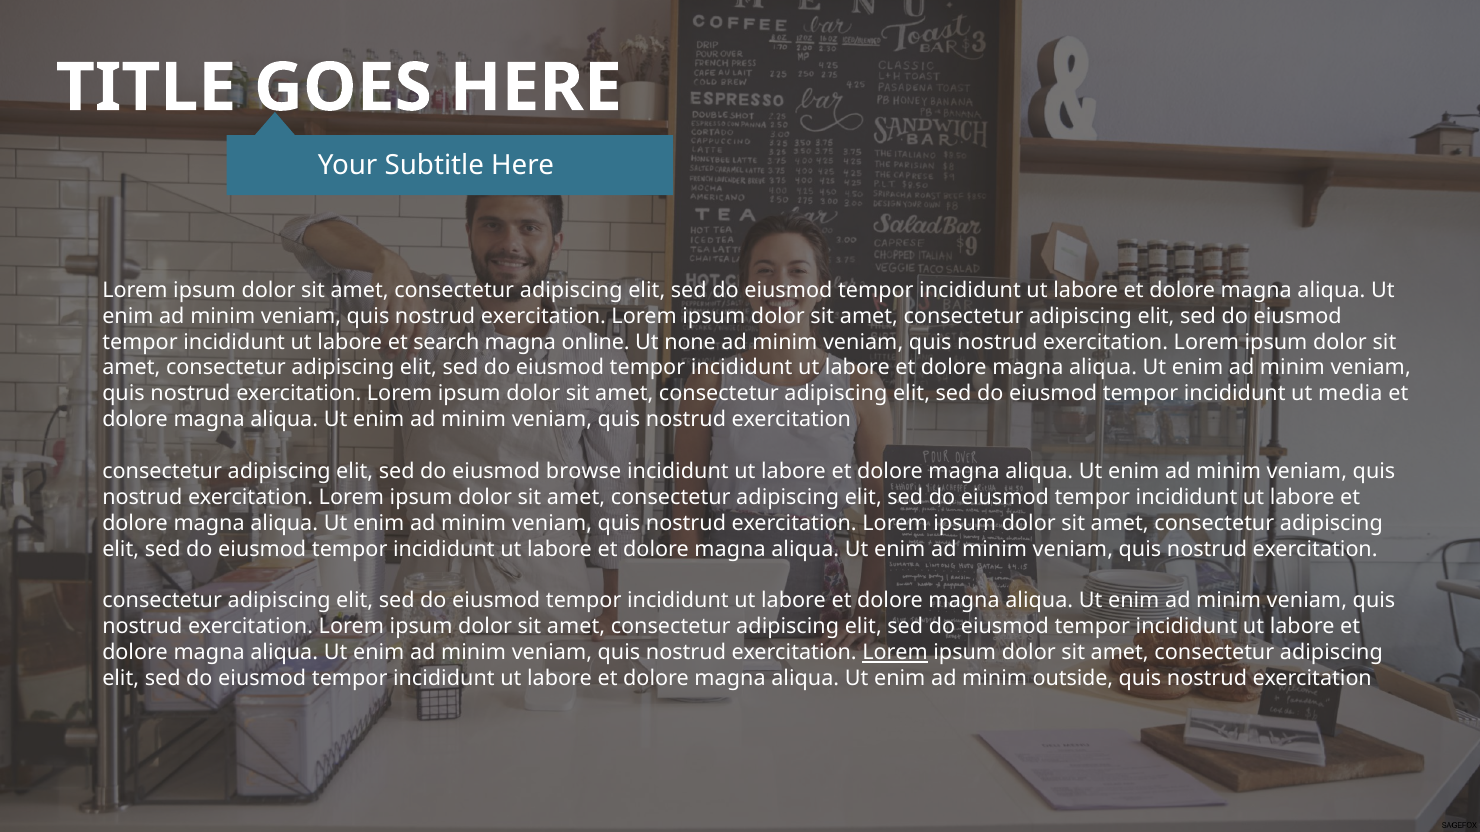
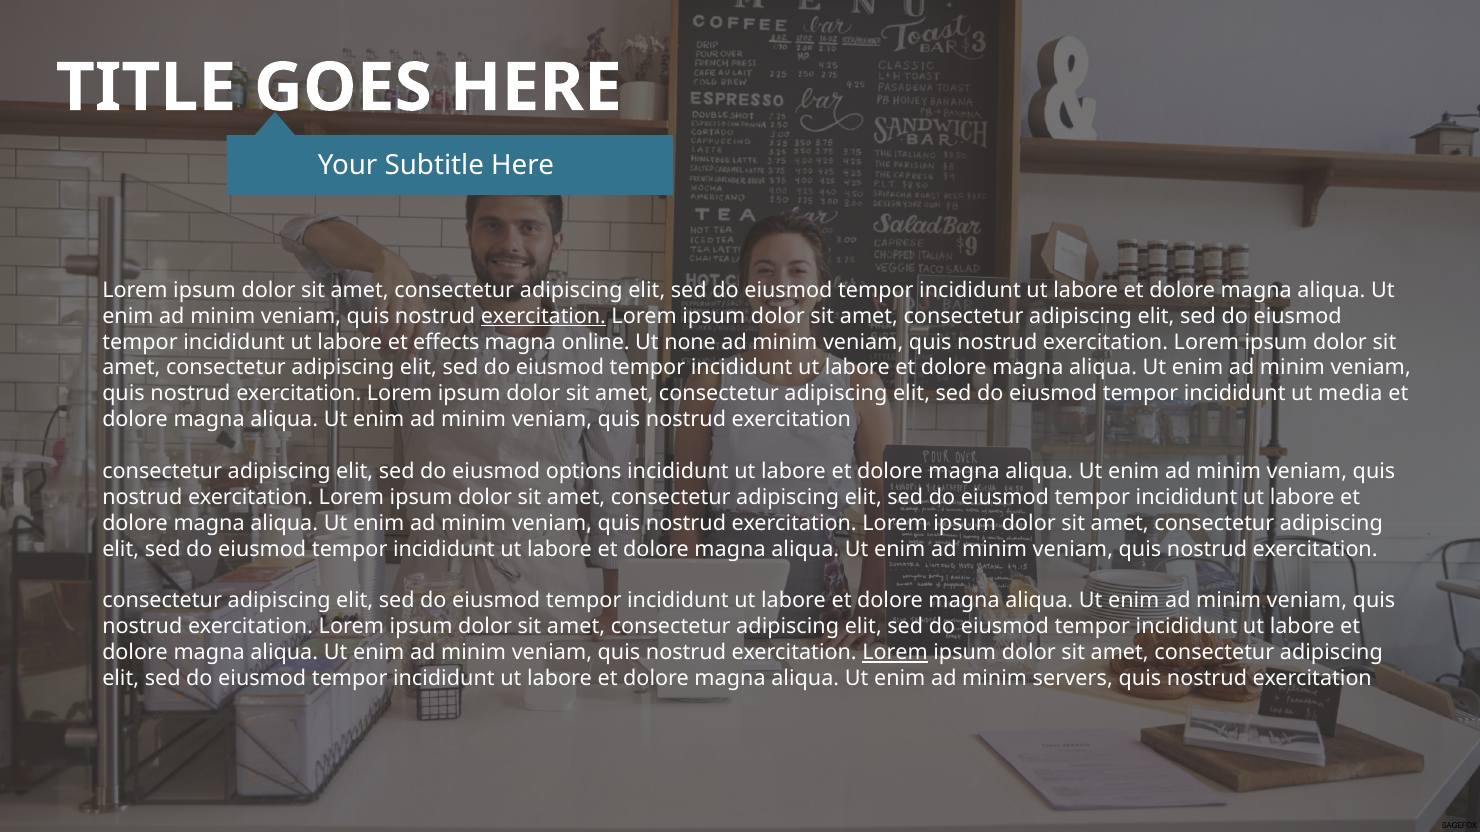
exercitation underline: none -> present (543, 316)
search: search -> effects (446, 342)
browse: browse -> options (584, 472)
outside: outside -> servers (1073, 679)
